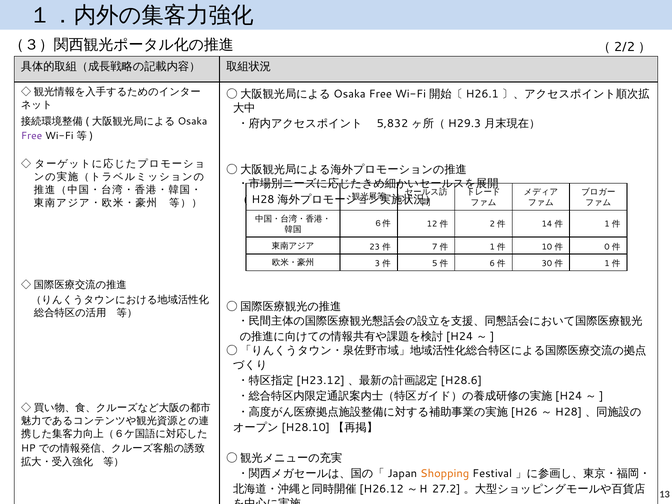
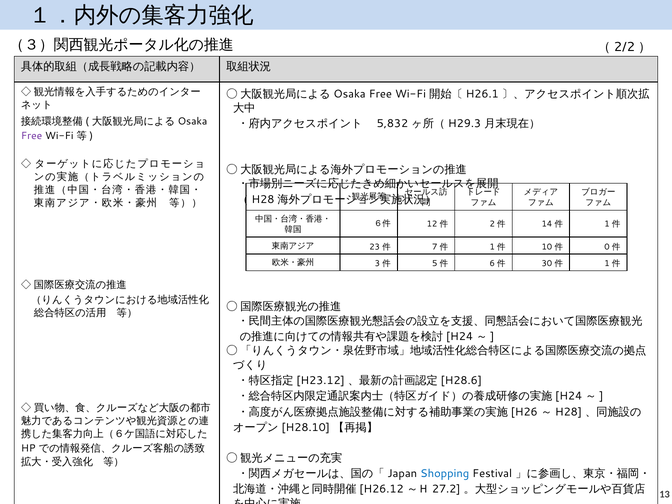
Shopping colour: orange -> blue (445, 473)
